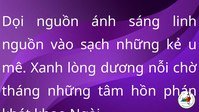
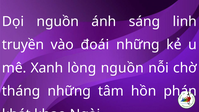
nguồn: nguồn -> truyền (23, 45)
sạch: sạch -> đoái (95, 45)
lòng dương: dương -> nguồn (122, 68)
